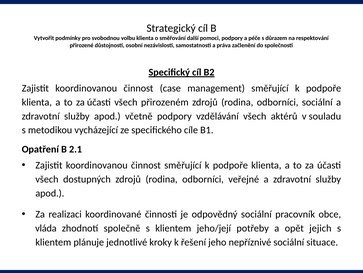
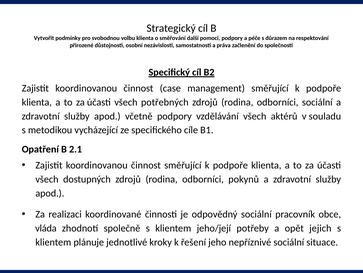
přirozeném: přirozeném -> potřebných (165, 102)
veřejné: veřejné -> pokynů (244, 179)
